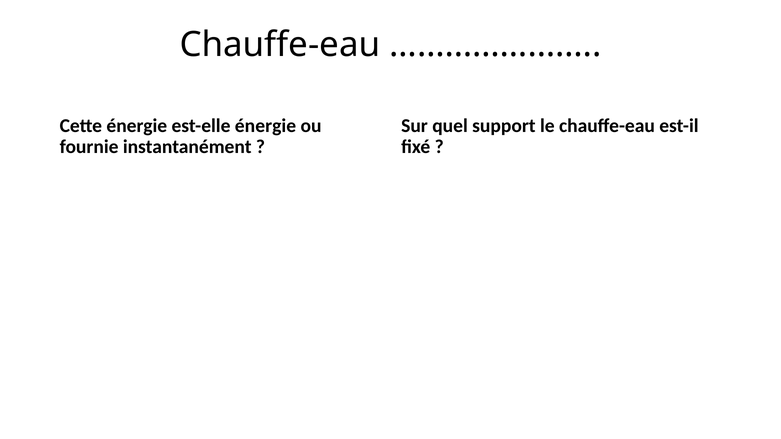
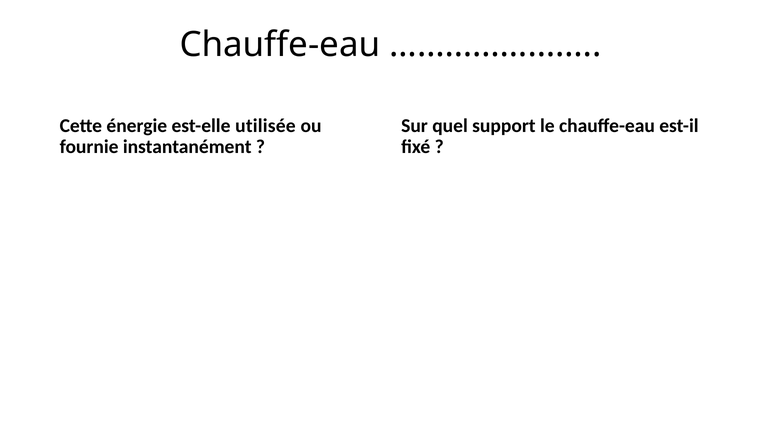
est-elle énergie: énergie -> utilisée (265, 126)
